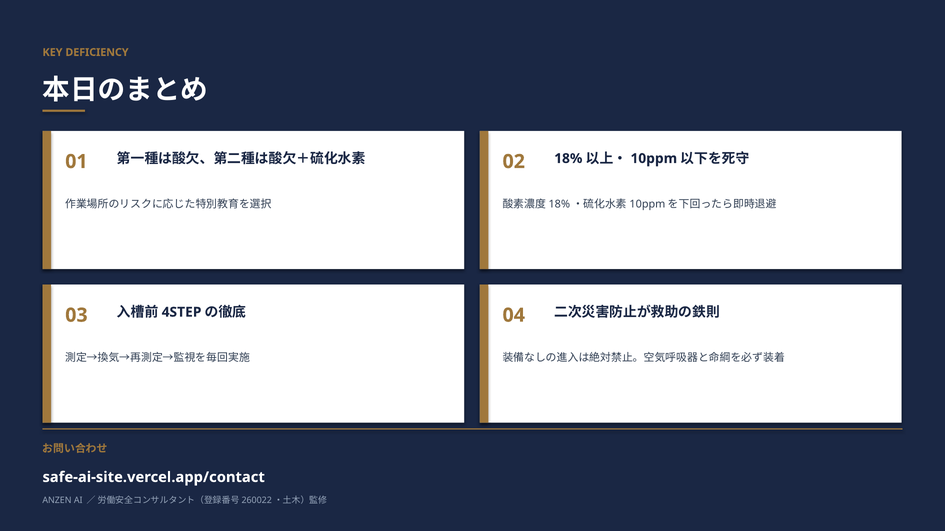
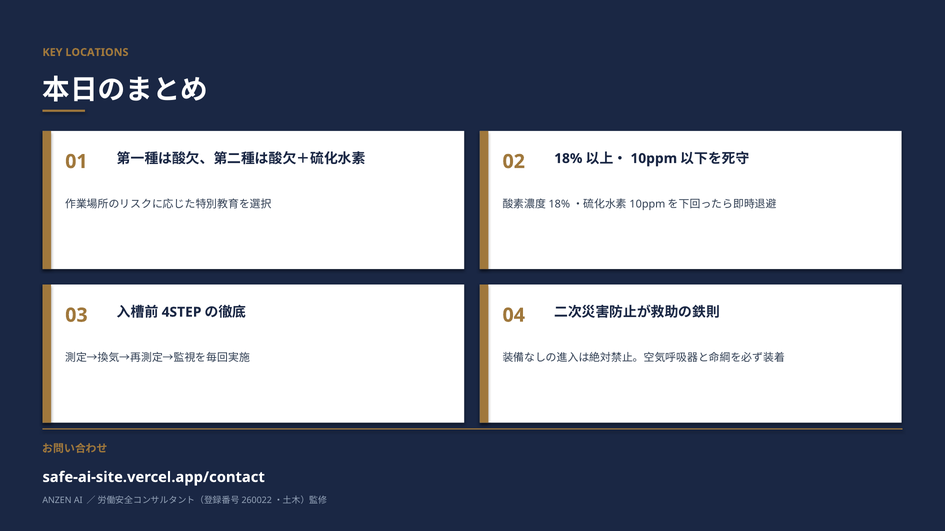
DEFICIENCY: DEFICIENCY -> LOCATIONS (97, 52)
